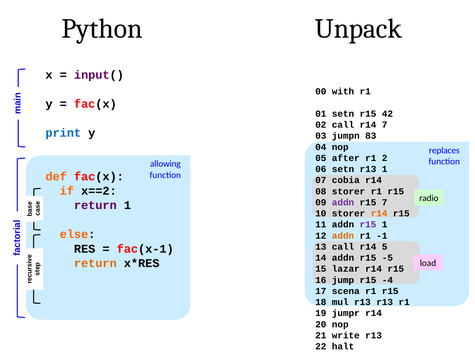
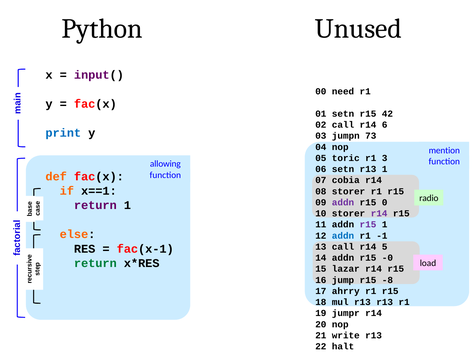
Unpack: Unpack -> Unused (358, 29)
with: with -> need (343, 92)
r14 7: 7 -> 6 (385, 125)
83: 83 -> 73 (371, 136)
replaces: replaces -> mention (444, 150)
after: after -> toric (346, 158)
2: 2 -> 3 (385, 158)
x==2: x==2 -> x==1 (99, 191)
r15 7: 7 -> 0 (385, 203)
r14 colour: orange -> purple (379, 214)
addn colour: orange -> blue (343, 236)
-5: -5 -> -0 (387, 258)
return colour: orange -> green (95, 264)
-4: -4 -> -8 (387, 280)
scena: scena -> ahrry (346, 291)
